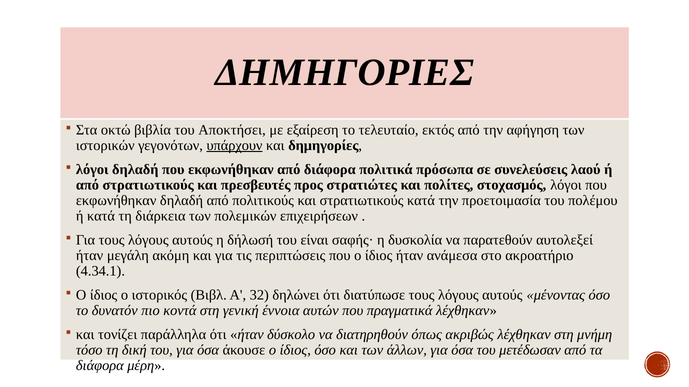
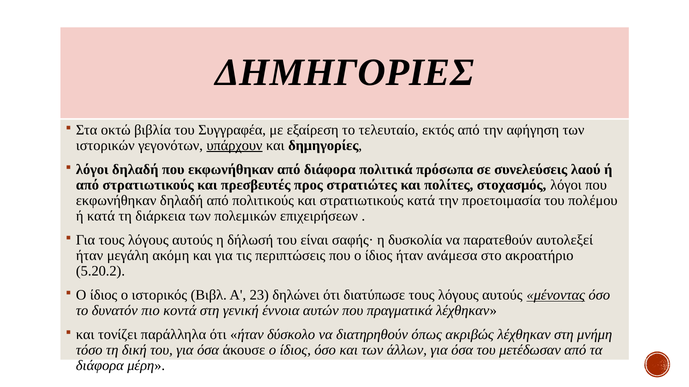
Αποκτήσει: Αποκτήσει -> Συγγραφέα (232, 130)
4.34.1: 4.34.1 -> 5.20.2 (100, 271)
32: 32 -> 23 (259, 295)
μένοντας underline: none -> present (556, 295)
